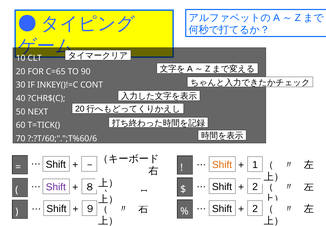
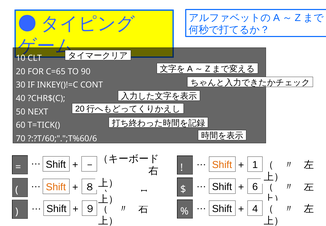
2: 2 -> 6 (255, 186)
Shift colour: purple -> orange (56, 187)
2: 2 -> 4 (255, 208)
